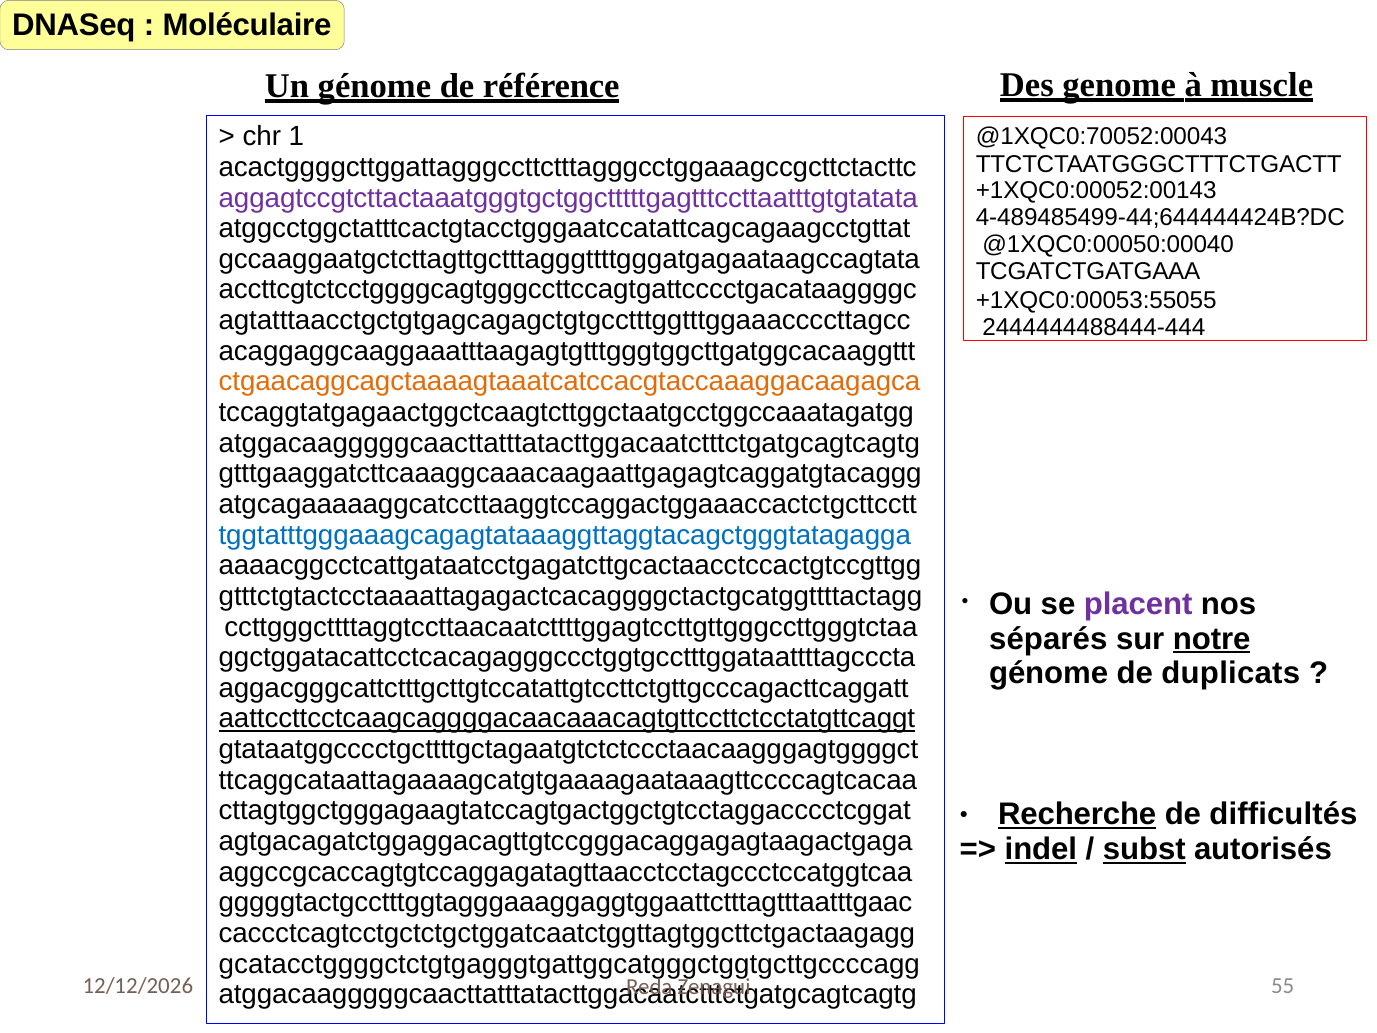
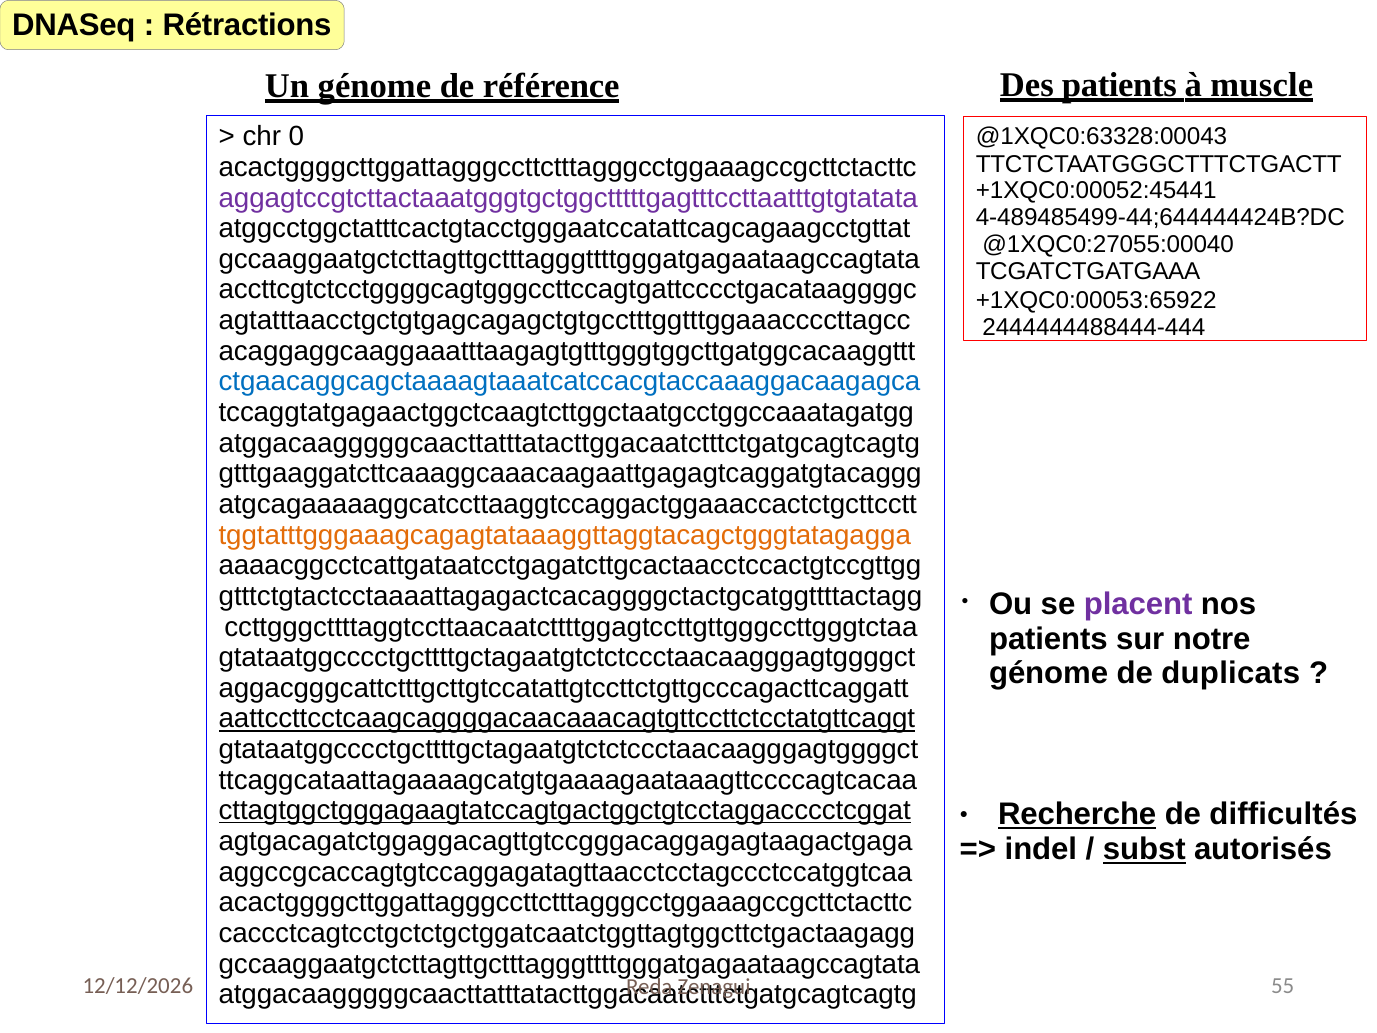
Moléculaire: Moléculaire -> Rétractions (247, 25)
Des genome: genome -> patients (1119, 85)
1: 1 -> 0 (296, 137)
@1XQC0:70052:00043: @1XQC0:70052:00043 -> @1XQC0:63328:00043 (1102, 137)
+1XQC0:00052:00143: +1XQC0:00052:00143 -> +1XQC0:00052:45441 (1096, 190)
@1XQC0:00050:00040: @1XQC0:00050:00040 -> @1XQC0:27055:00040 (1108, 245)
+1XQC0:00053:55055: +1XQC0:00053:55055 -> +1XQC0:00053:65922 (1096, 300)
ctgaacaggcagctaaaagtaaatcatccacgtaccaaaggacaagagca colour: orange -> blue (570, 382)
tggtatttgggaaagcagagtataaaggttaggtacagctgggtatagagga colour: blue -> orange (565, 535)
séparés: séparés -> patients (1048, 639)
notre underline: present -> none (1212, 639)
ggctggatacattcctcacagagggccctggtgcctttggataattttagcccta: ggctggatacattcctcacagagggccctggtgcctttggataattttagcccta -> gtataatggcccctgcttttgctagaatgtctctccctaacaagggagtggggct (567, 657)
cttagtggctgggagaagtatccagtgactggctgtcctaggacccctcggat underline: none -> present (565, 810)
indel underline: present -> none (1041, 849)
gggggtactgcctttggtagggaaaggaggtggaattctttagtttaatttgaac: gggggtactgcctttggtagggaaaggaggtggaattctttagtttaatttgaac -> acactggggcttggattagggccttctttagggcctggaaagccgcttctacttc (565, 902)
gcatacctggggctctgtgagggtgattggcatgggctggtgcttgccccagg: gcatacctggggctctgtgagggtgattggcatgggctggtgcttgccccagg -> gccaaggaatgctcttagttgctttagggttttgggatgagaataagccagtata (569, 964)
